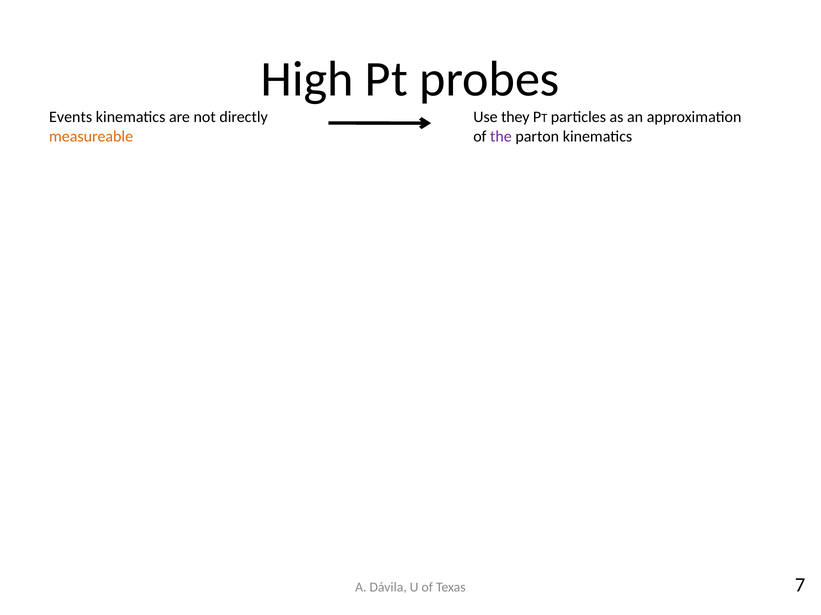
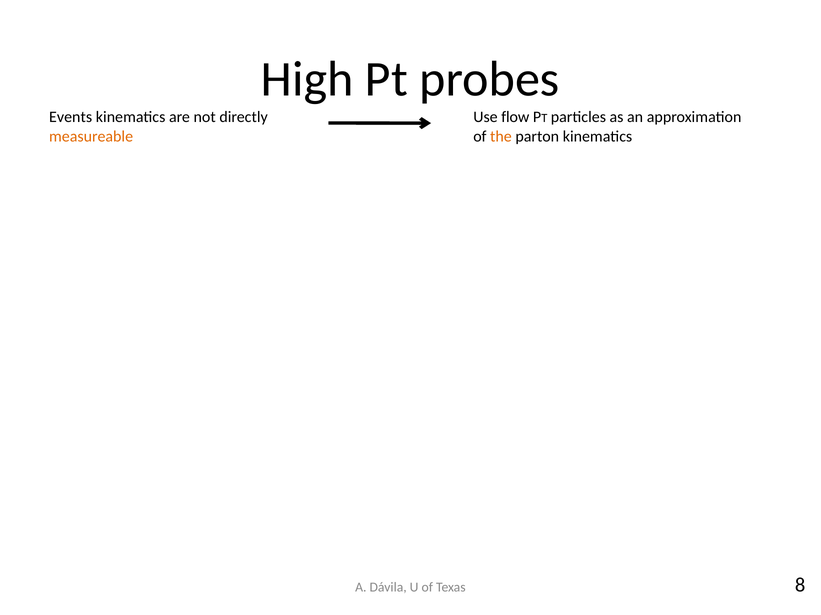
they: they -> flow (515, 117)
the colour: purple -> orange (501, 136)
7: 7 -> 8 (800, 586)
